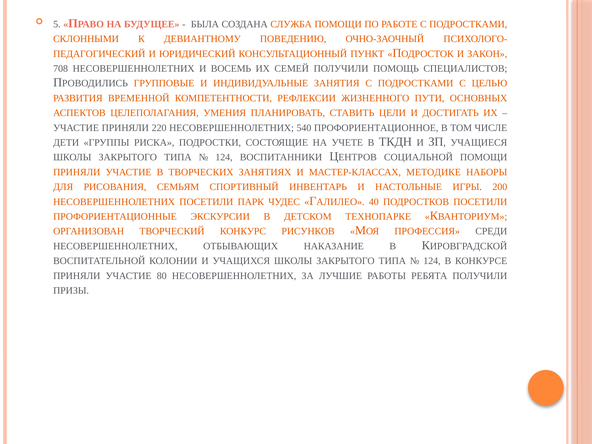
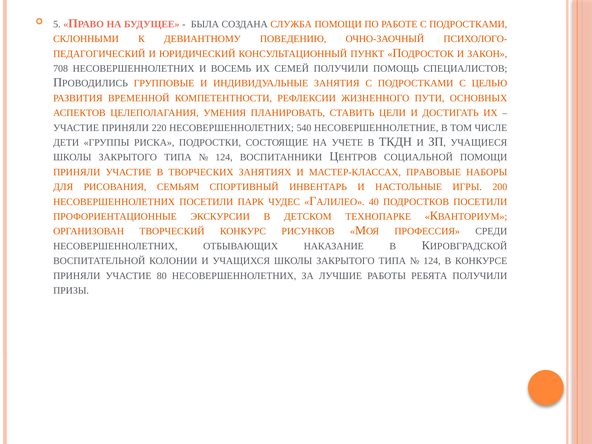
ПРОФОРИЕНТАЦИОННОЕ: ПРОФОРИЕНТАЦИОННОЕ -> НЕСОВЕРШЕННОЛЕТНИЕ (376, 128)
МЕТОДИКЕ: МЕТОДИКЕ -> ПРАВОВЫЕ (434, 172)
